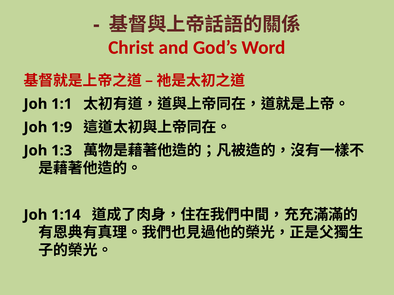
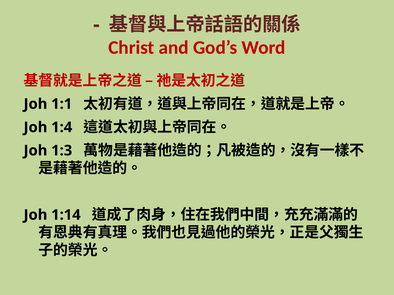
1:9: 1:9 -> 1:4 (62, 127)
